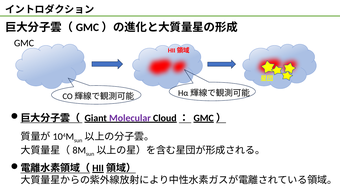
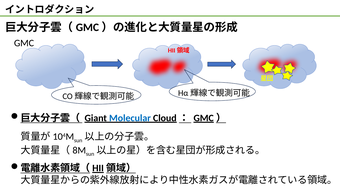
Molecular colour: purple -> blue (130, 118)
